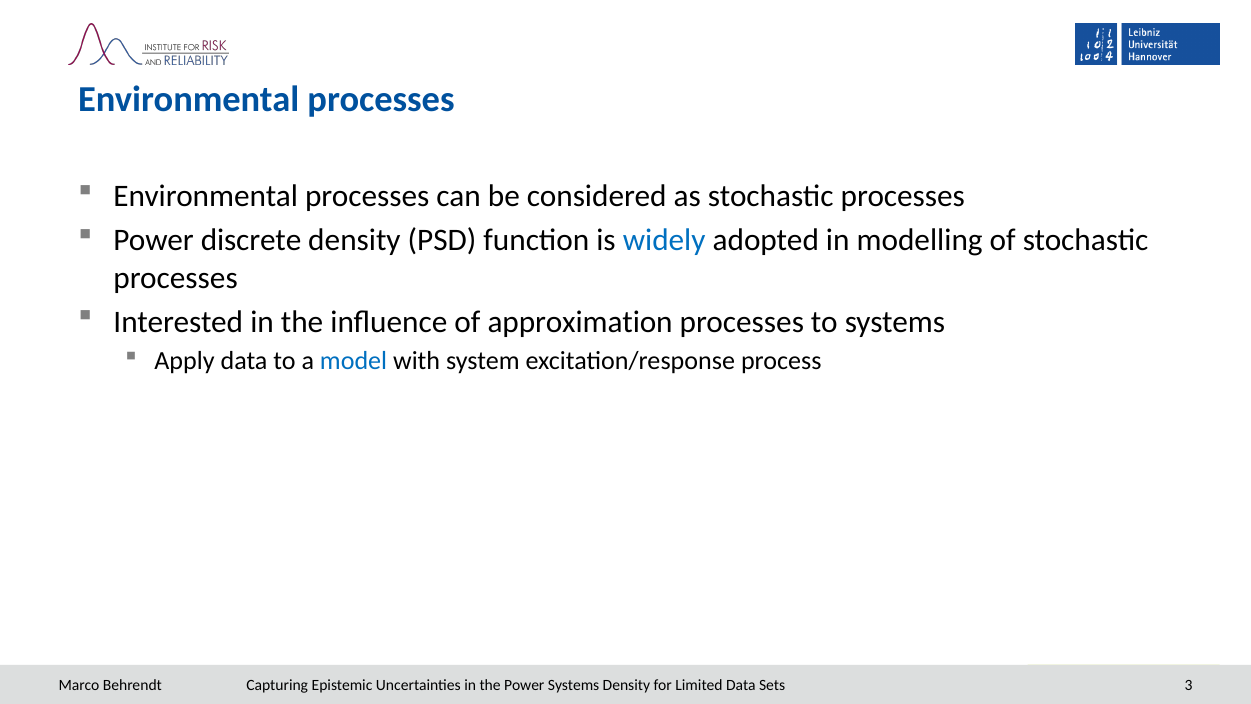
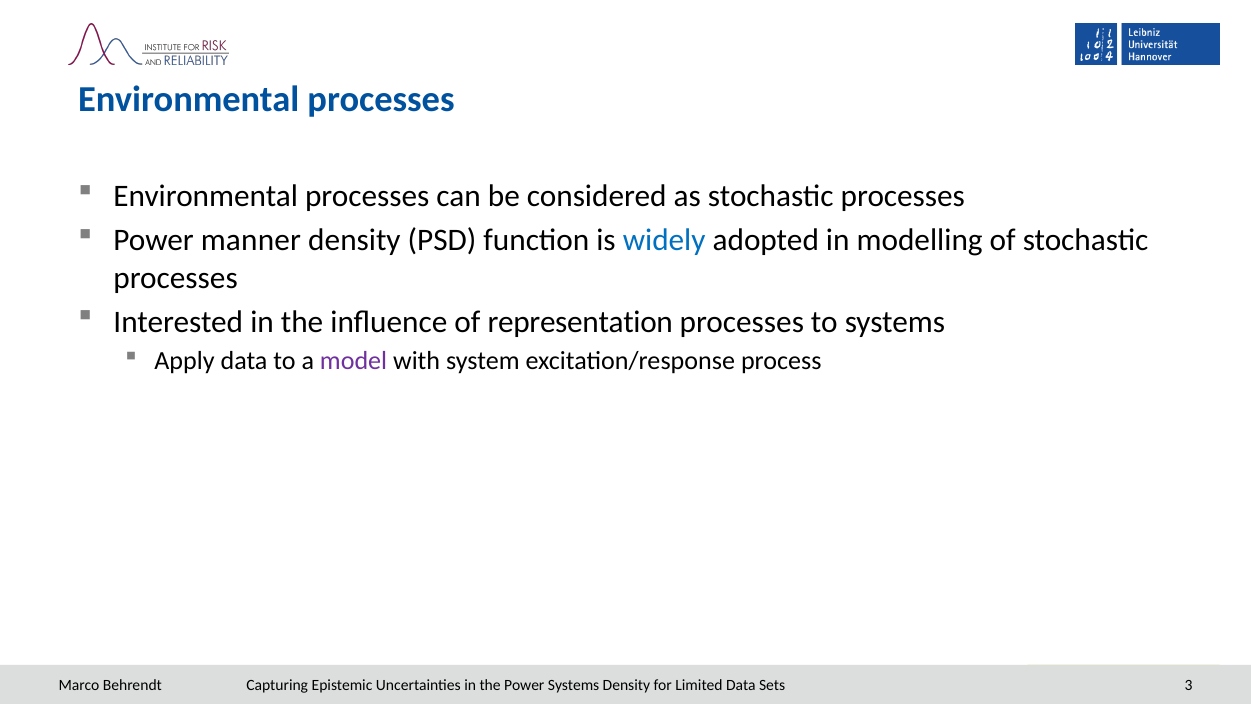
discrete: discrete -> manner (251, 240)
approximation: approximation -> representation (580, 322)
model colour: blue -> purple (354, 361)
